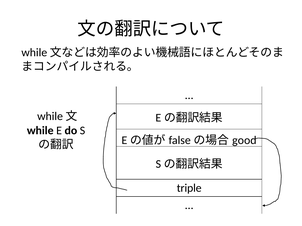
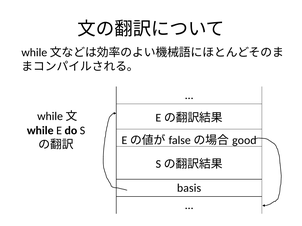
triple: triple -> basis (189, 188)
